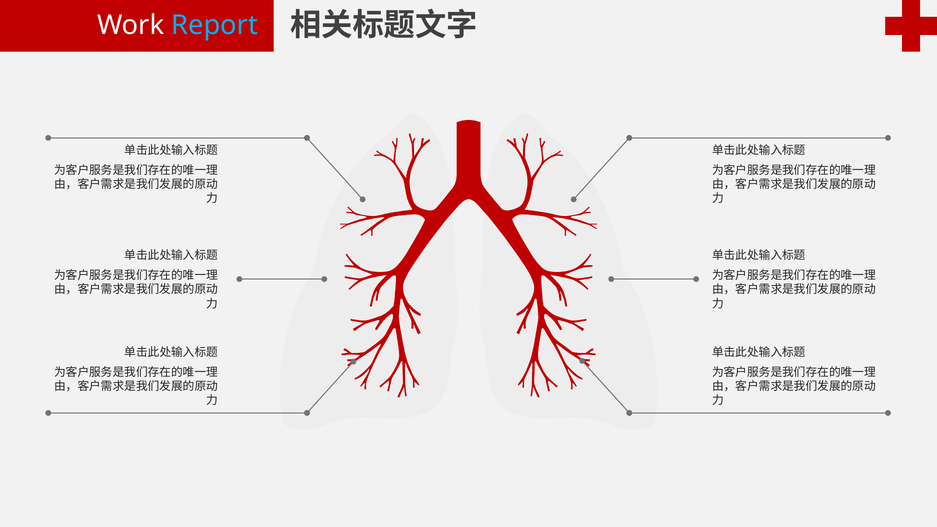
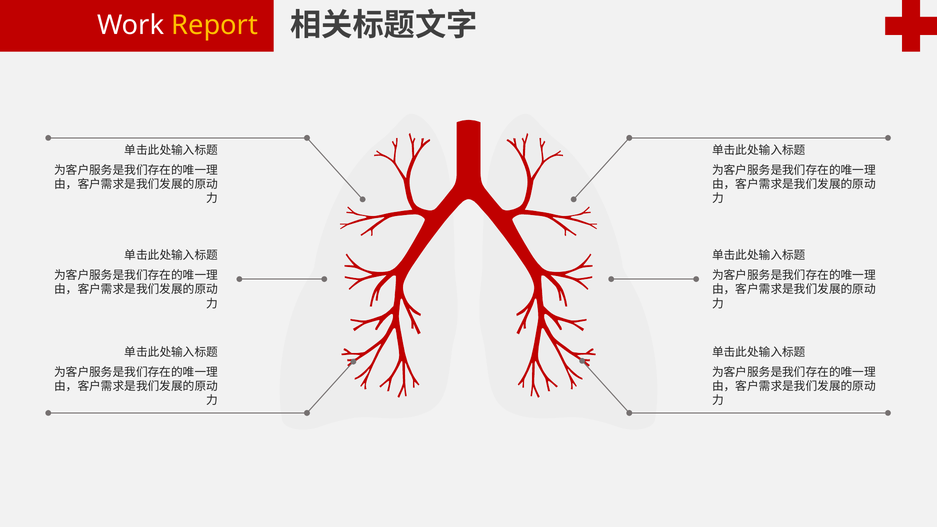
Report colour: light blue -> yellow (215, 25)
